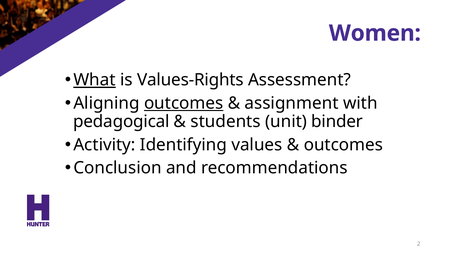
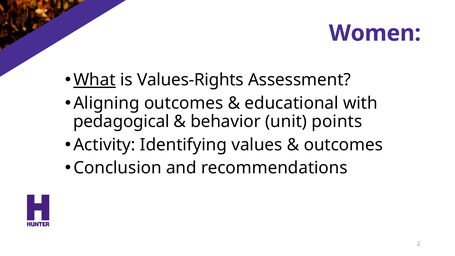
outcomes underline: present -> none (184, 103)
assignment: assignment -> educational (292, 103)
students: students -> behavior (226, 122)
binder: binder -> points (337, 122)
